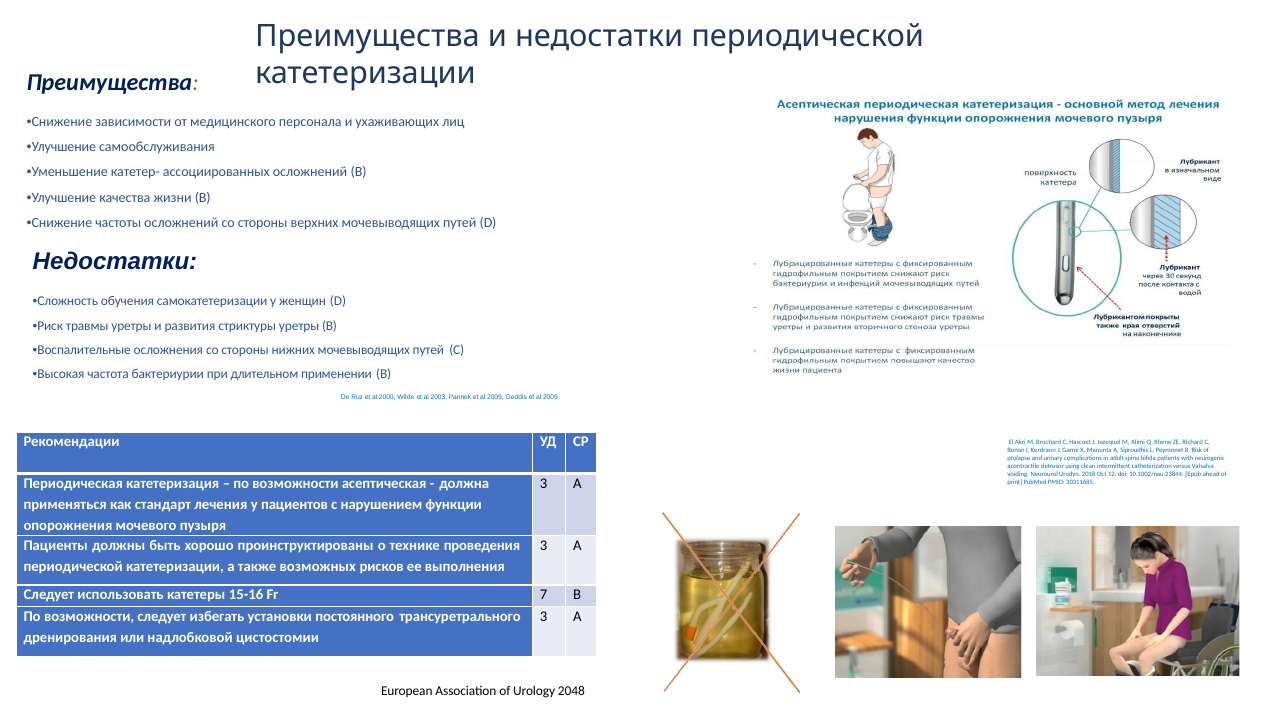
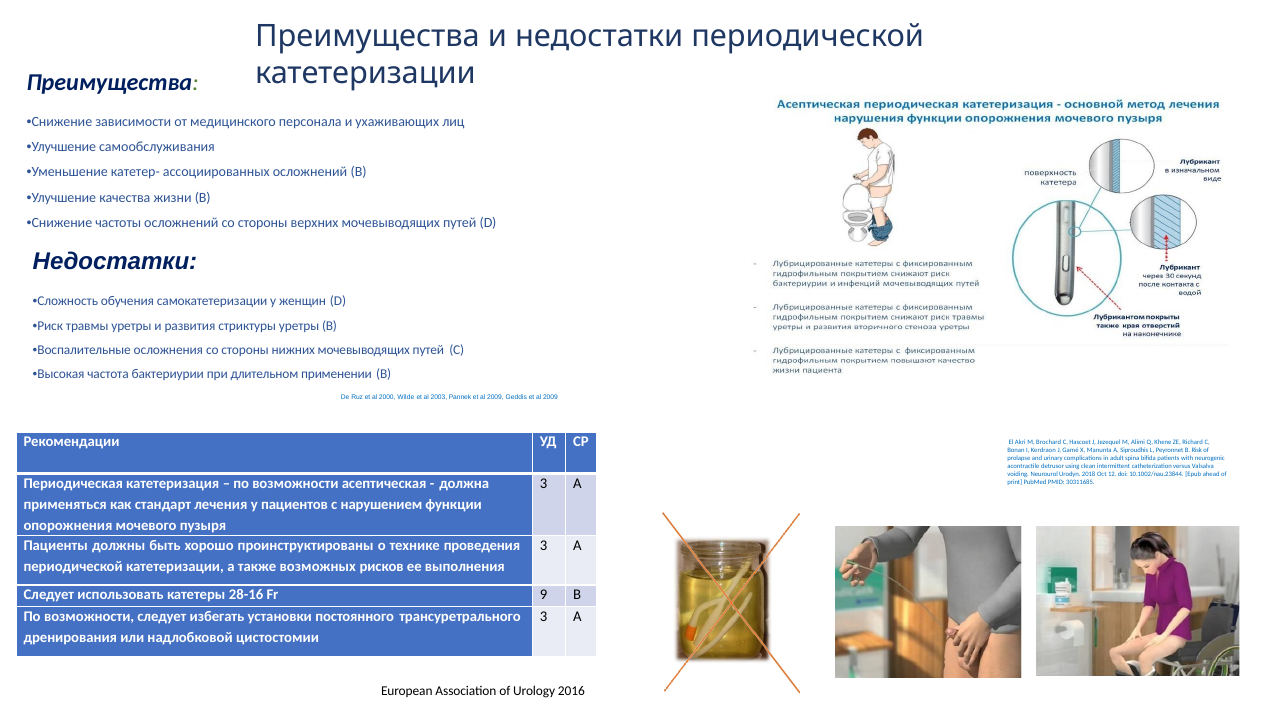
15-16: 15-16 -> 28-16 (246, 594)
7: 7 -> 9 (544, 594)
2048: 2048 -> 2016 (571, 690)
